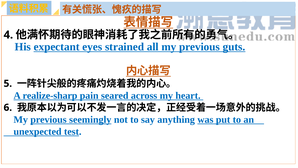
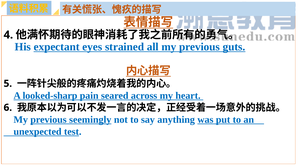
realize-sharp: realize-sharp -> looked-sharp (50, 95)
